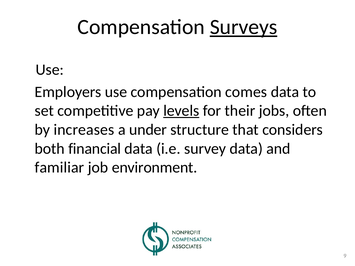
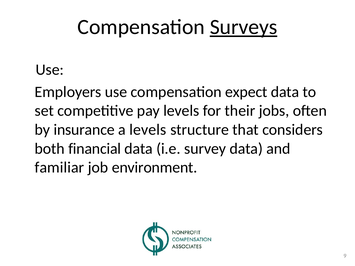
comes: comes -> expect (246, 92)
levels underline: present -> none (181, 111)
increases: increases -> insurance (84, 130)
a under: under -> levels (148, 130)
